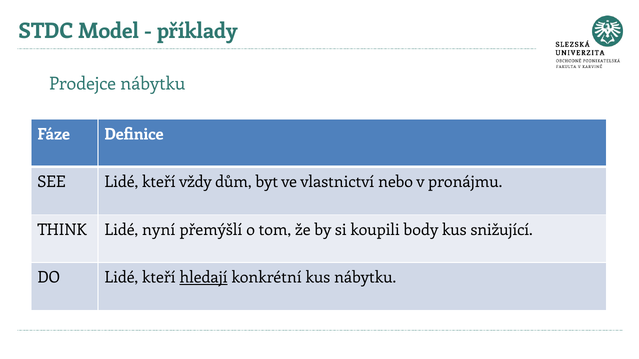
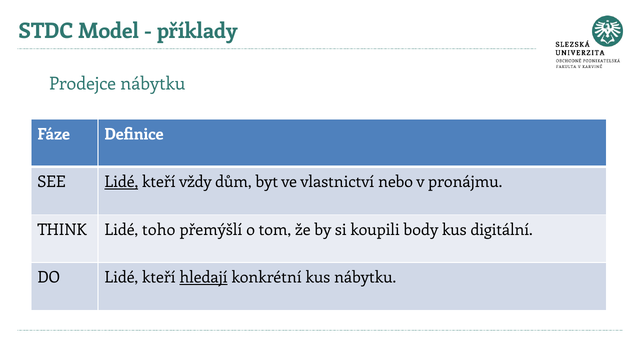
Lidé underline: none -> present (121, 182)
nyní: nyní -> toho (159, 230)
snižující: snižující -> digitální (502, 230)
